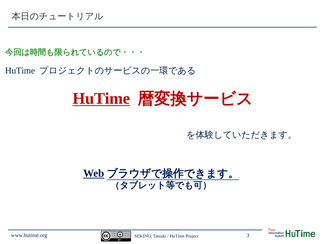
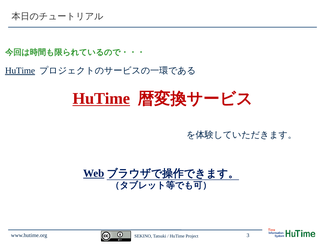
HuTime underline: none -> present (20, 71)
